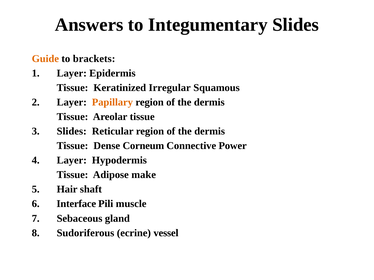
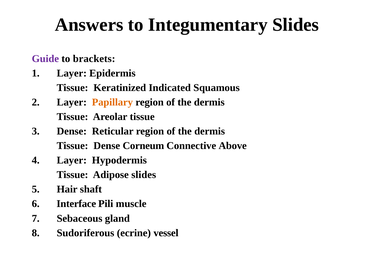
Guide colour: orange -> purple (45, 59)
Irregular: Irregular -> Indicated (170, 88)
Slides: Slides -> Dense (72, 131)
Power: Power -> Above (233, 146)
Adipose make: make -> slides (144, 175)
